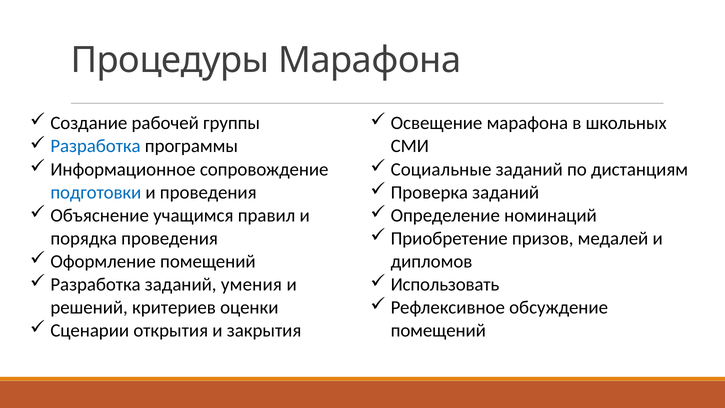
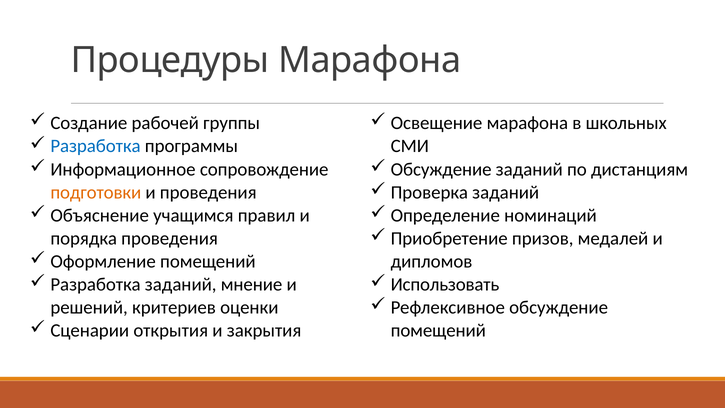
Социальные: Социальные -> Обсуждение (441, 169)
подготовки colour: blue -> orange (96, 192)
умения: умения -> мнение (252, 284)
